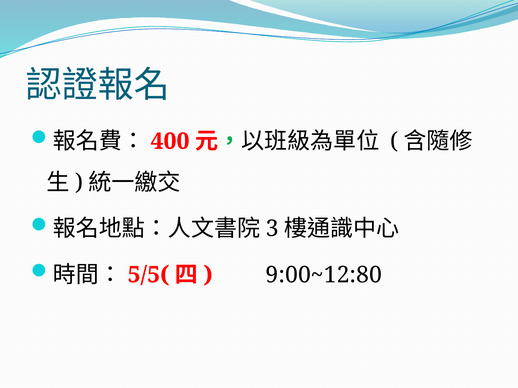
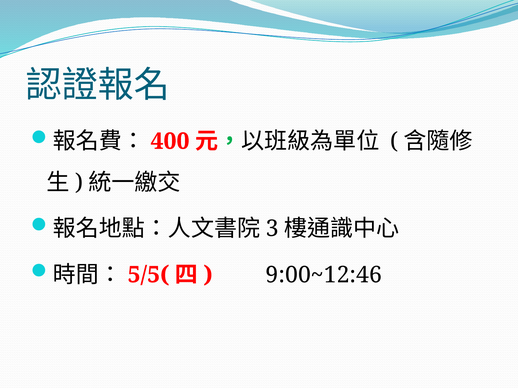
9:00~12:80: 9:00~12:80 -> 9:00~12:46 (324, 275)
